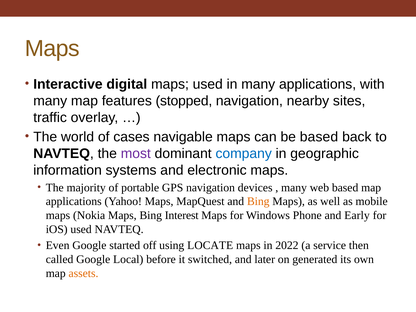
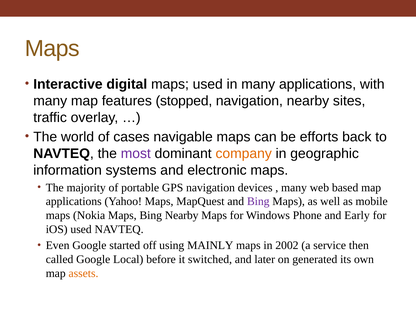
be based: based -> efforts (319, 137)
company colour: blue -> orange (244, 154)
Bing colour: orange -> purple (258, 201)
Bing Interest: Interest -> Nearby (182, 215)
LOCATE: LOCATE -> MAINLY (210, 245)
2022: 2022 -> 2002 (287, 245)
